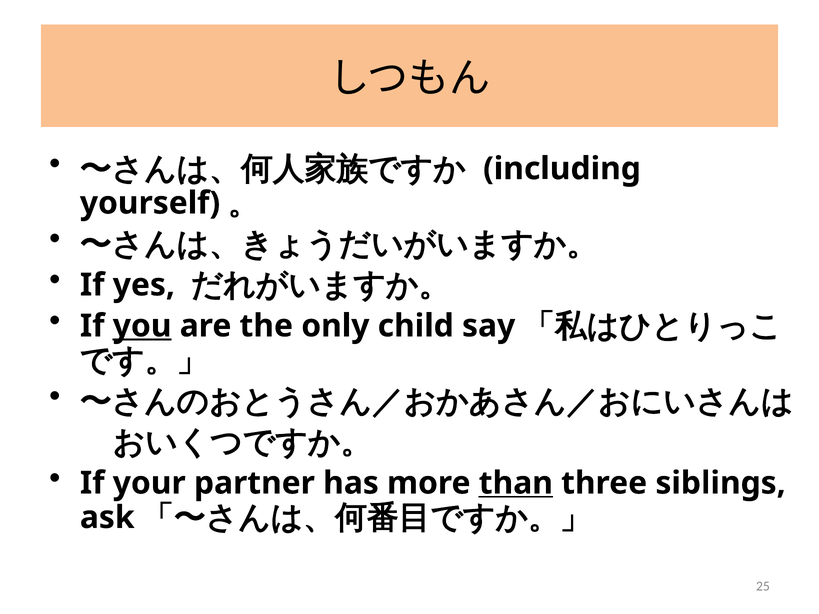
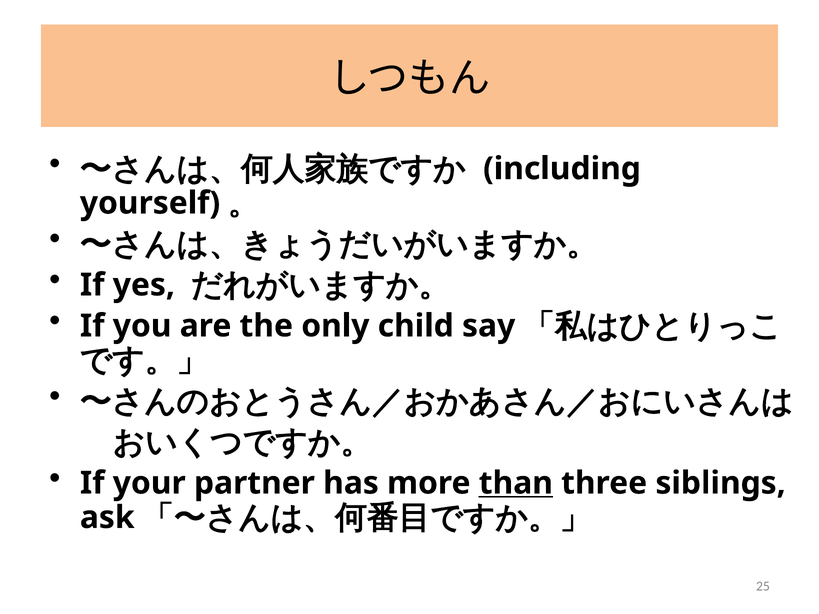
you underline: present -> none (142, 326)
